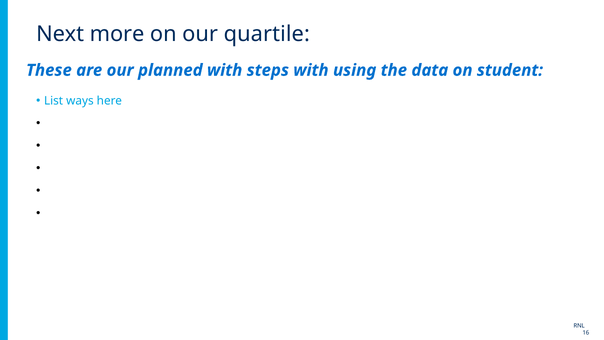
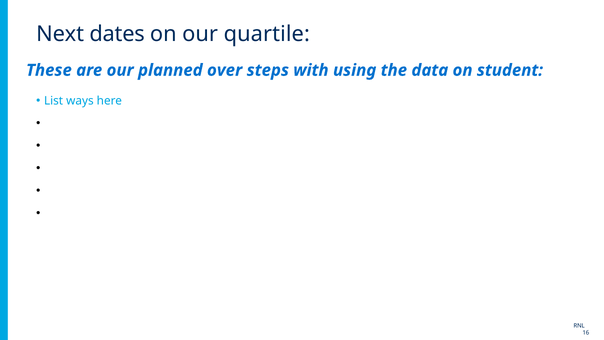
more: more -> dates (117, 34)
planned with: with -> over (225, 70)
